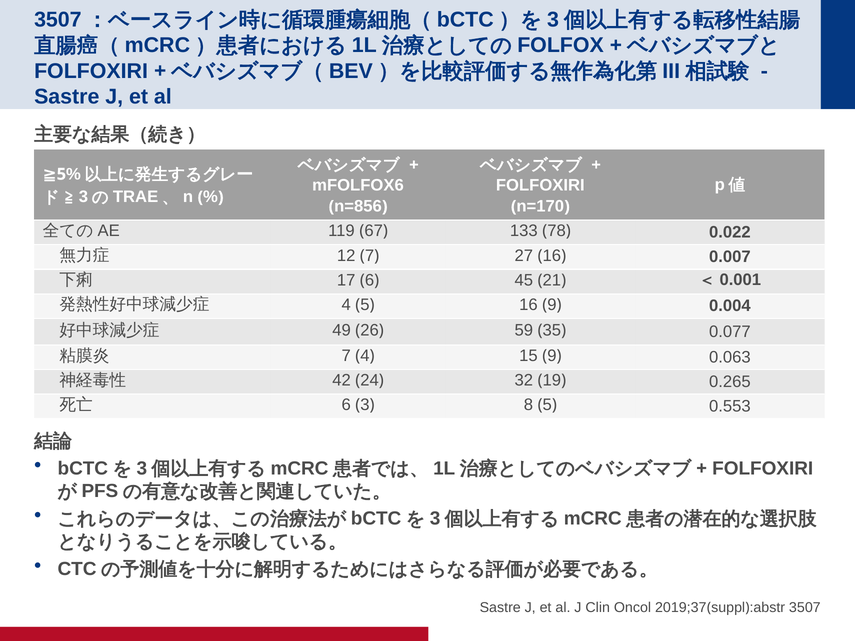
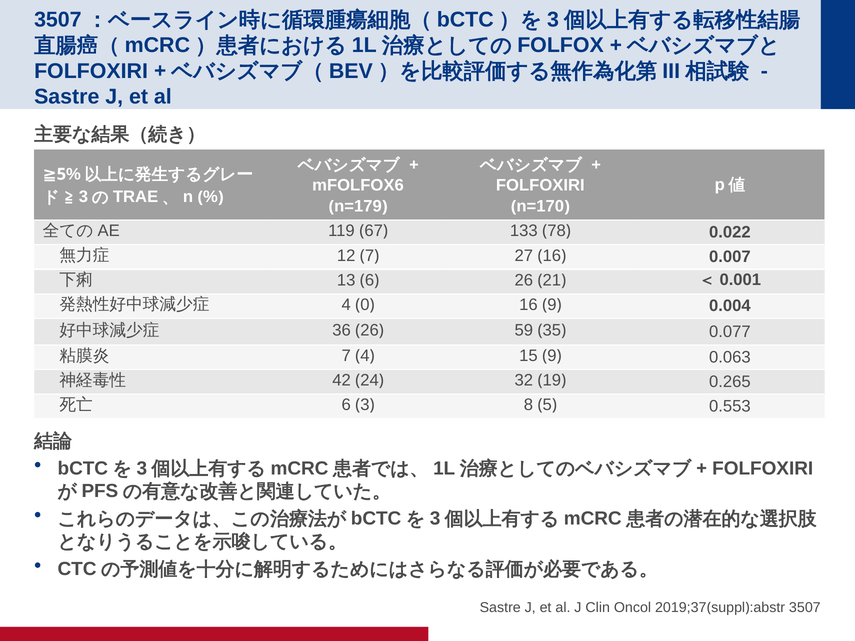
n=856: n=856 -> n=179 (358, 206)
17: 17 -> 13 (346, 280)
45: 45 -> 26 (524, 280)
5: 5 -> 0 (365, 305)
49: 49 -> 36 (342, 330)
